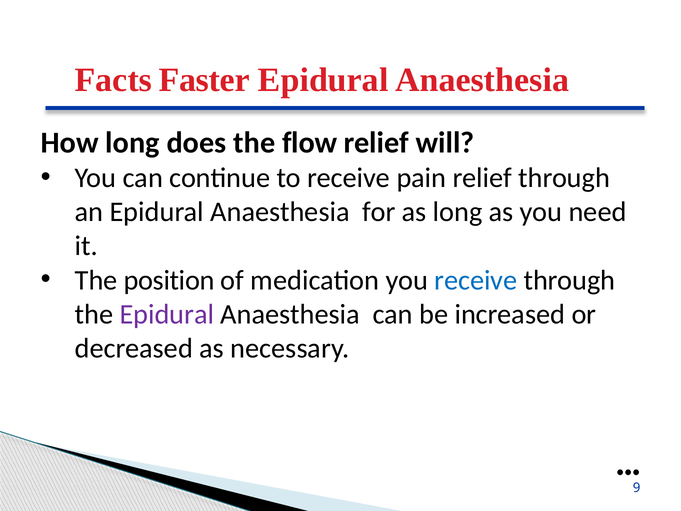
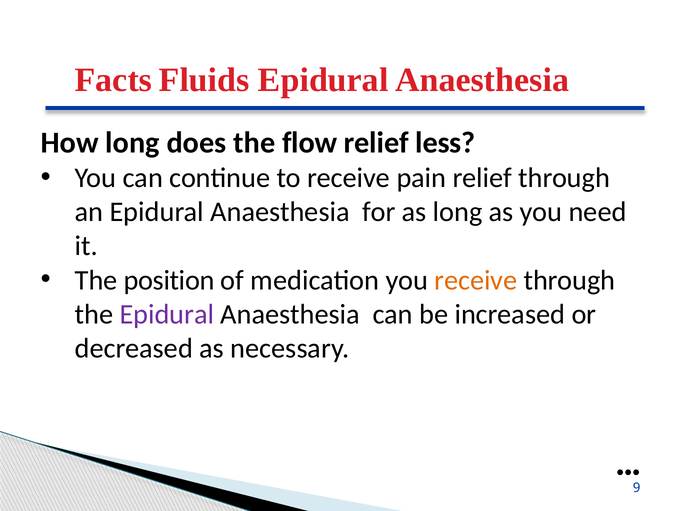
Faster: Faster -> Fluids (204, 80)
will: will -> less (445, 143)
receive colour: blue -> orange (476, 280)
